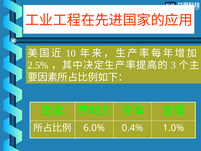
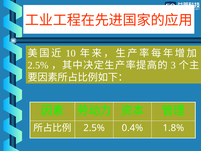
6.0%: 6.0% -> 2.5% (94, 128)
1.0%: 1.0% -> 1.8% (173, 128)
